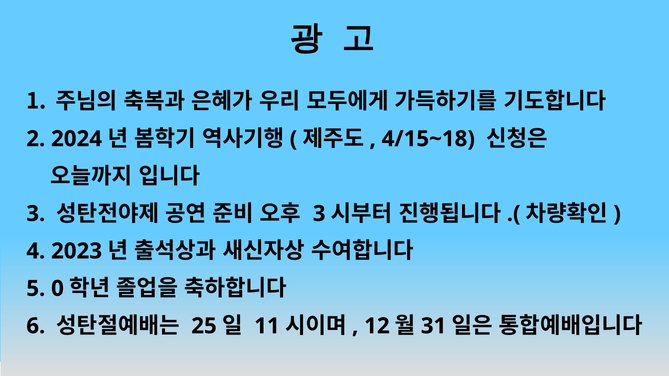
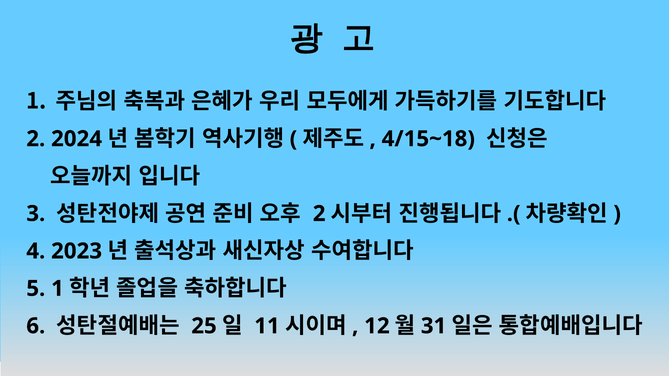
3: 3 -> 2 (319, 214)
5 0: 0 -> 1 (57, 289)
